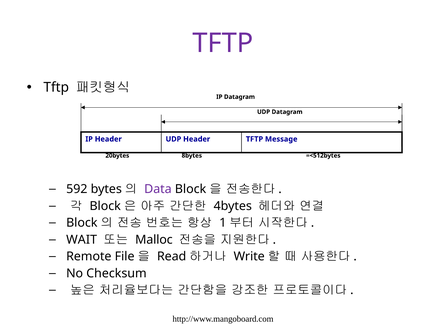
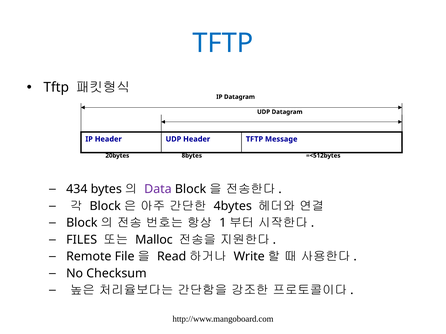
TFTP colour: purple -> blue (223, 43)
592: 592 -> 434 (77, 189)
WAIT: WAIT -> FILES (82, 240)
